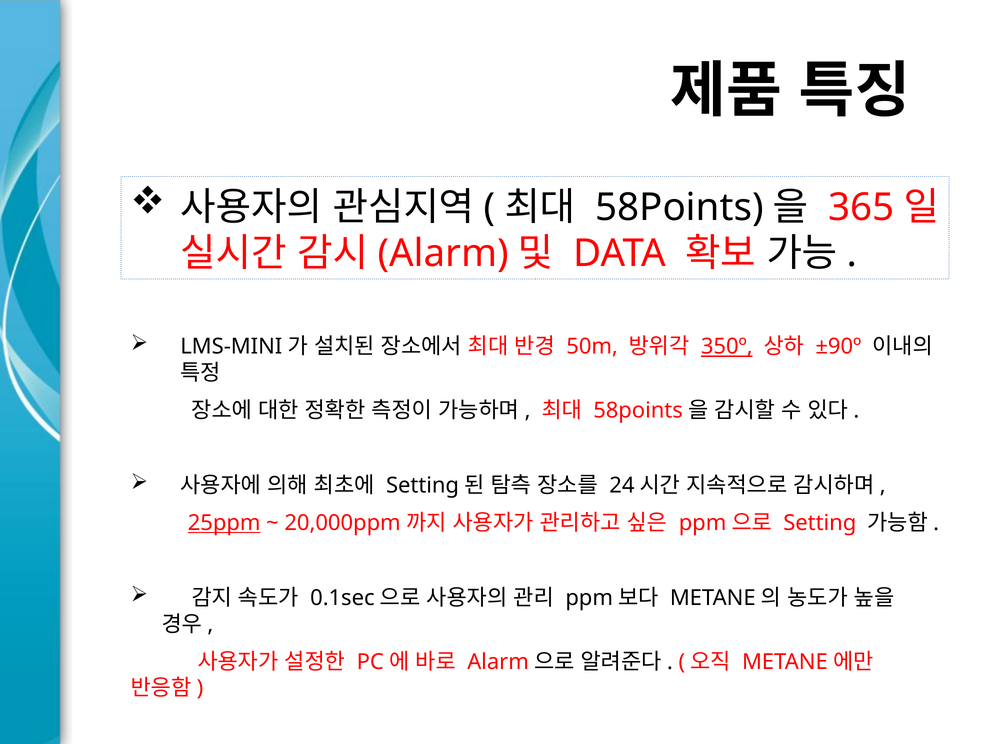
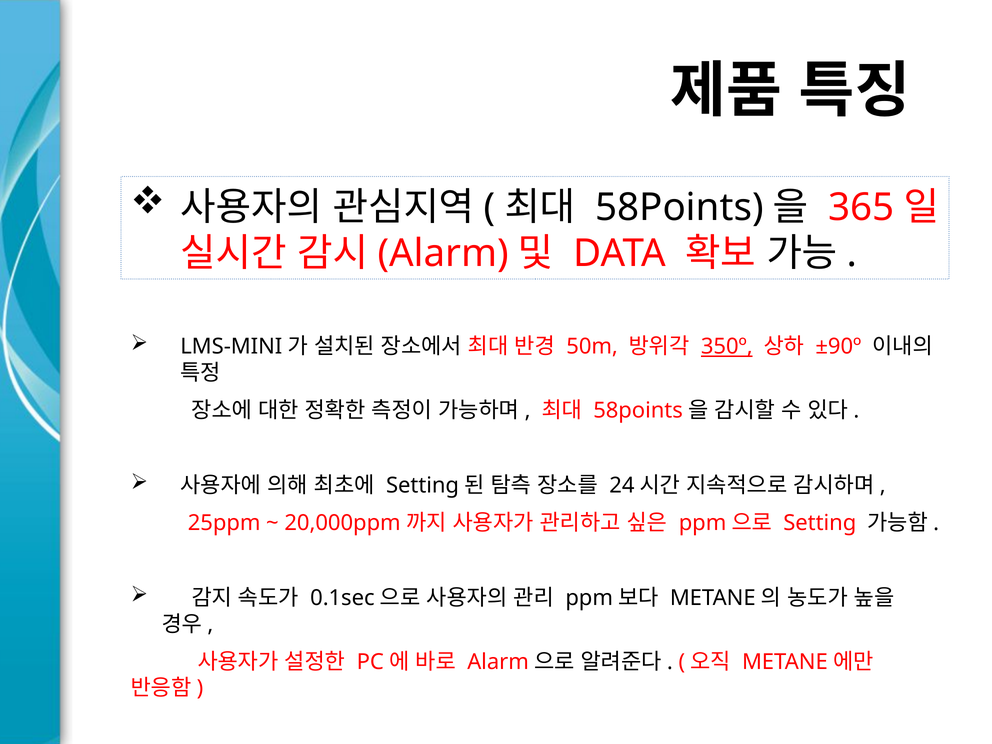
25ppm underline: present -> none (224, 523)
